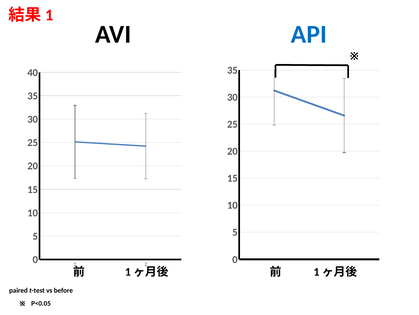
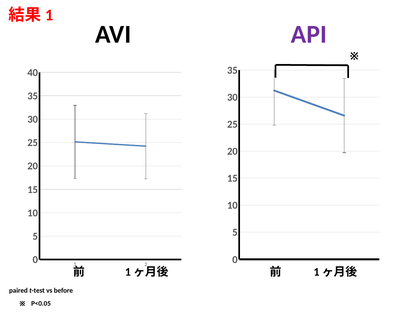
API colour: blue -> purple (309, 34)
